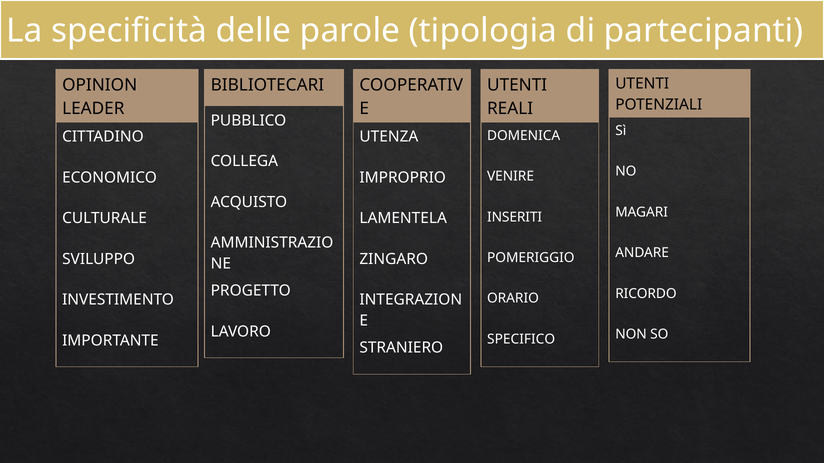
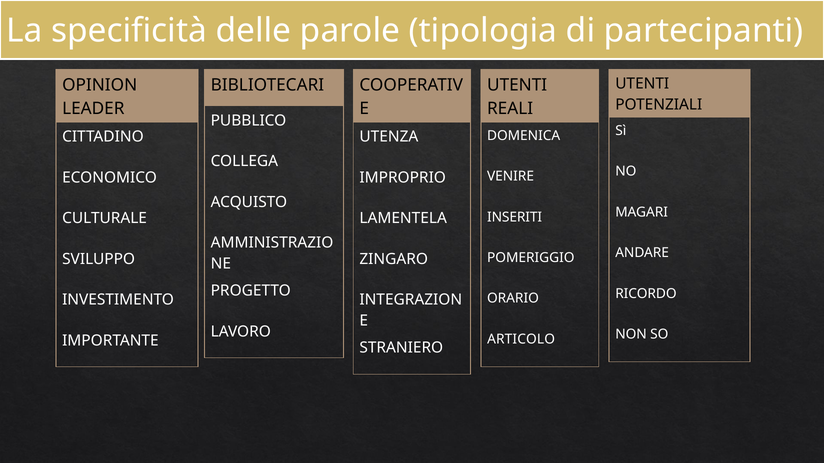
SPECIFICO: SPECIFICO -> ARTICOLO (521, 340)
